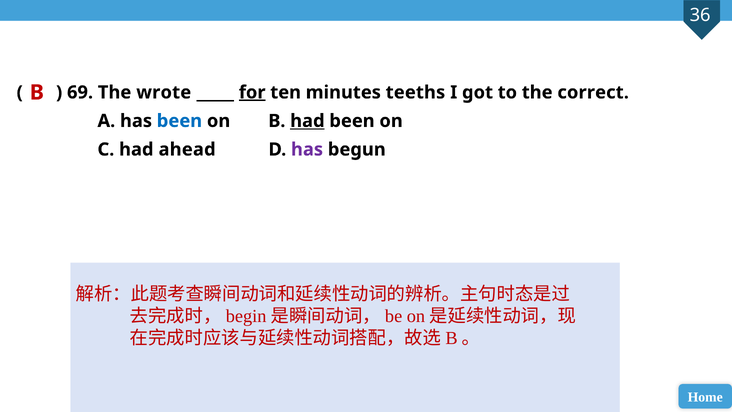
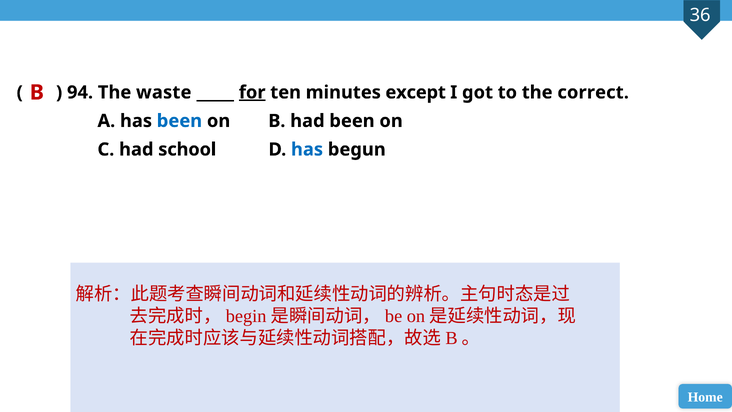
69: 69 -> 94 (80, 92)
wrote: wrote -> waste (164, 92)
teeths: teeths -> except (416, 92)
had underline: present -> none (307, 121)
ahead: ahead -> school (187, 149)
has colour: purple -> blue (307, 149)
